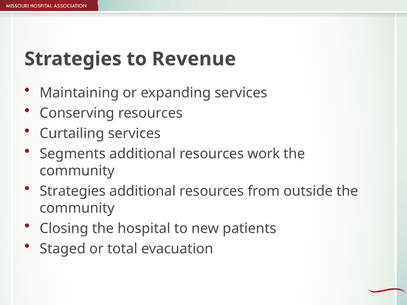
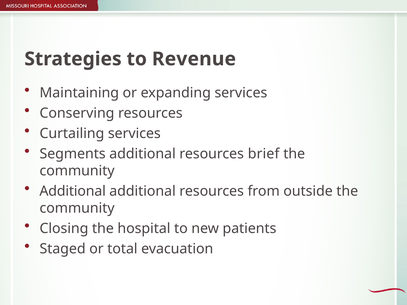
work: work -> brief (264, 154)
Strategies: Strategies -> Additional (73, 191)
